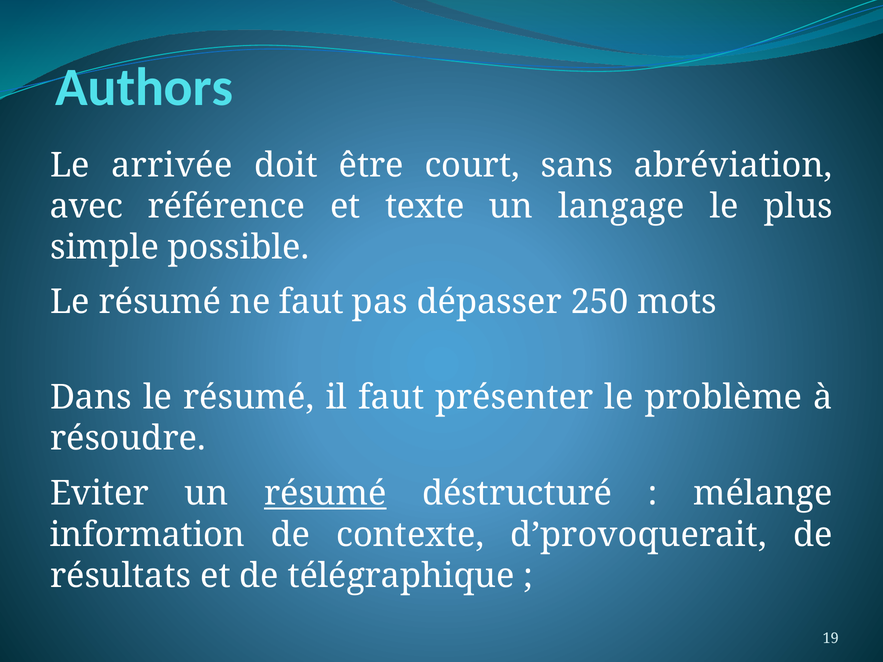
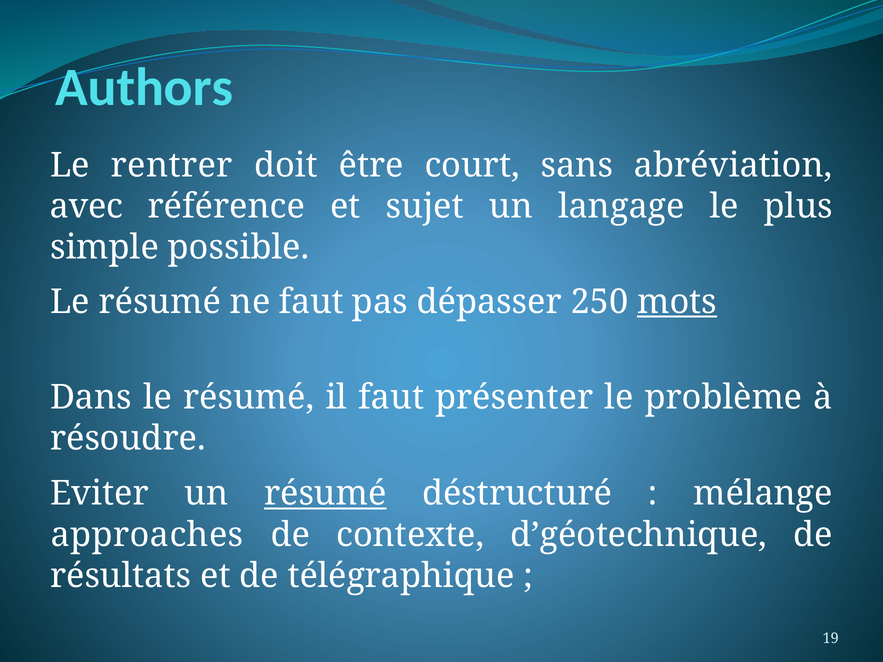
arrivée: arrivée -> rentrer (172, 165)
texte: texte -> sujet (425, 207)
mots underline: none -> present (677, 302)
information: information -> approaches (147, 535)
d’provoquerait: d’provoquerait -> d’géotechnique (639, 535)
